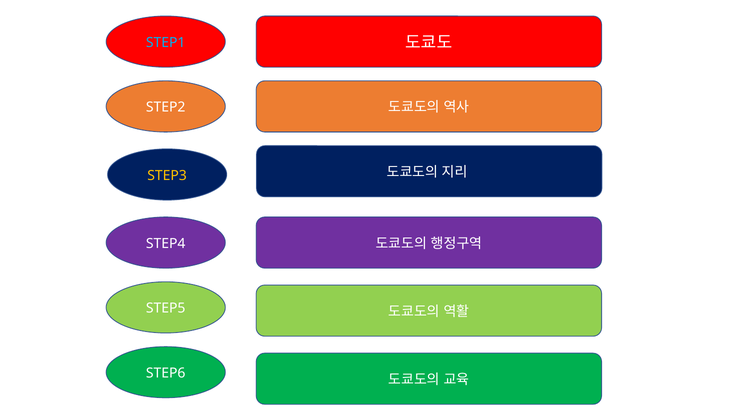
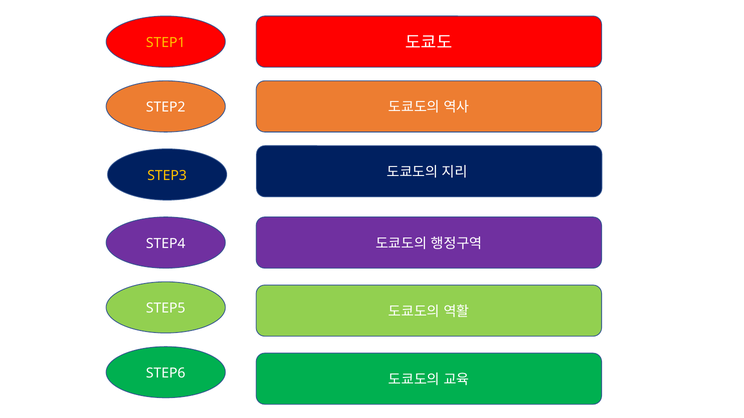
STEP1 colour: light blue -> yellow (166, 43)
